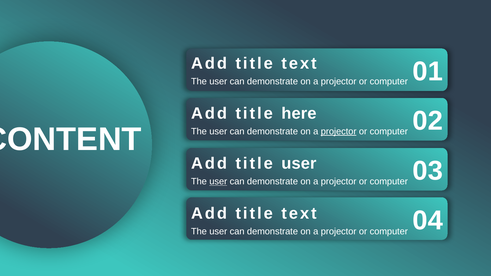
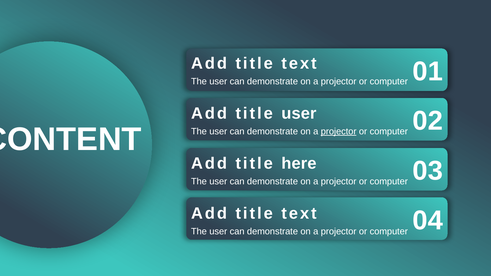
title here: here -> user (299, 113)
title user: user -> here (299, 164)
user underline: present -> none (218, 182)
